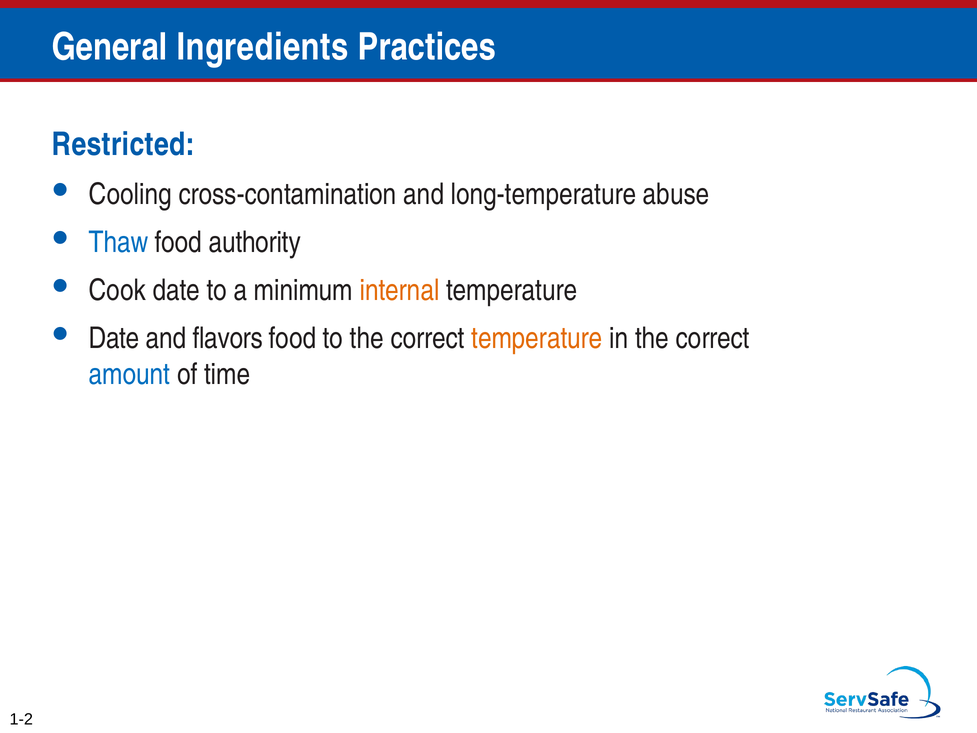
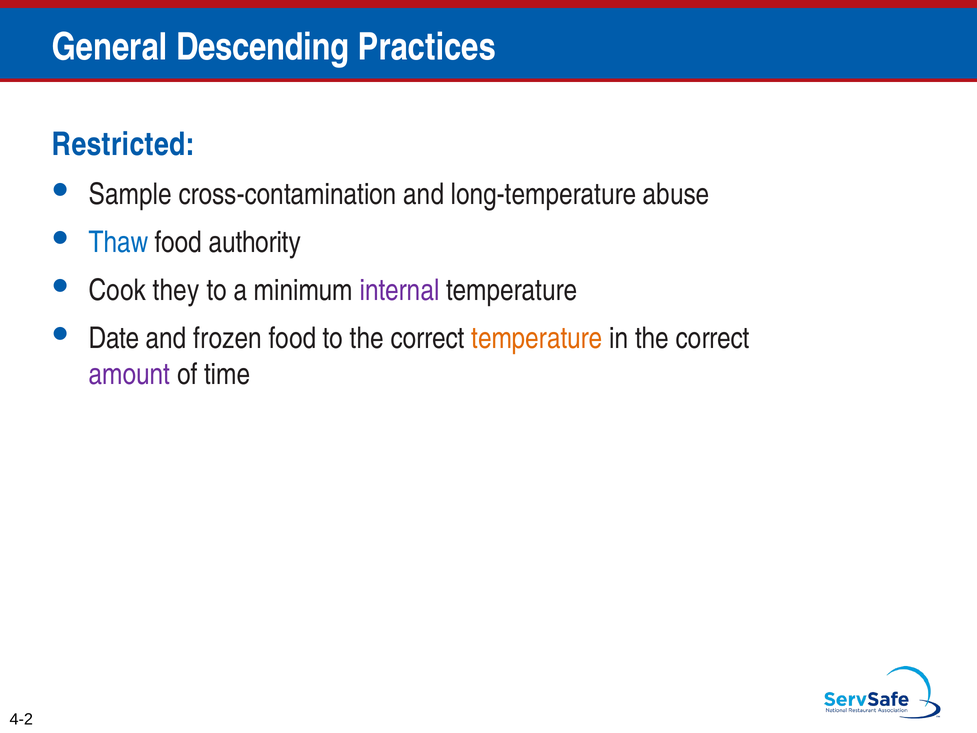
Ingredients: Ingredients -> Descending (263, 47)
Cooling: Cooling -> Sample (130, 194)
Cook date: date -> they (176, 290)
internal colour: orange -> purple (400, 290)
flavors: flavors -> frozen (228, 339)
amount colour: blue -> purple (130, 374)
1-2: 1-2 -> 4-2 (21, 719)
